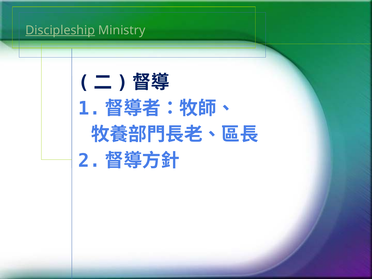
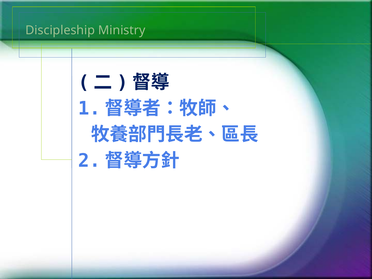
Discipleship underline: present -> none (60, 30)
